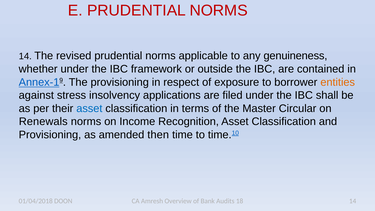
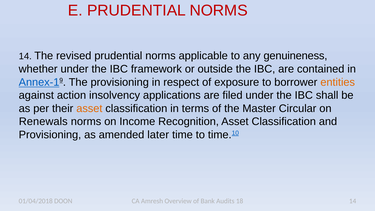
stress: stress -> action (72, 95)
asset colour: blue -> orange (89, 108)
then: then -> later (158, 135)
